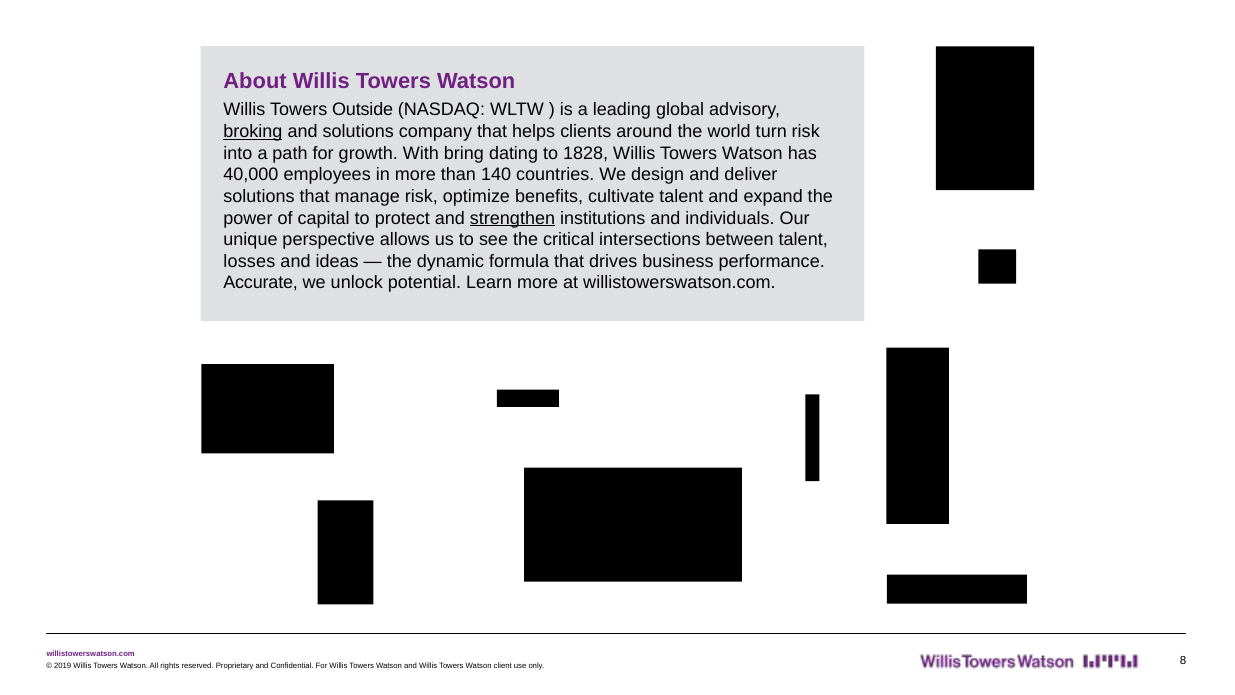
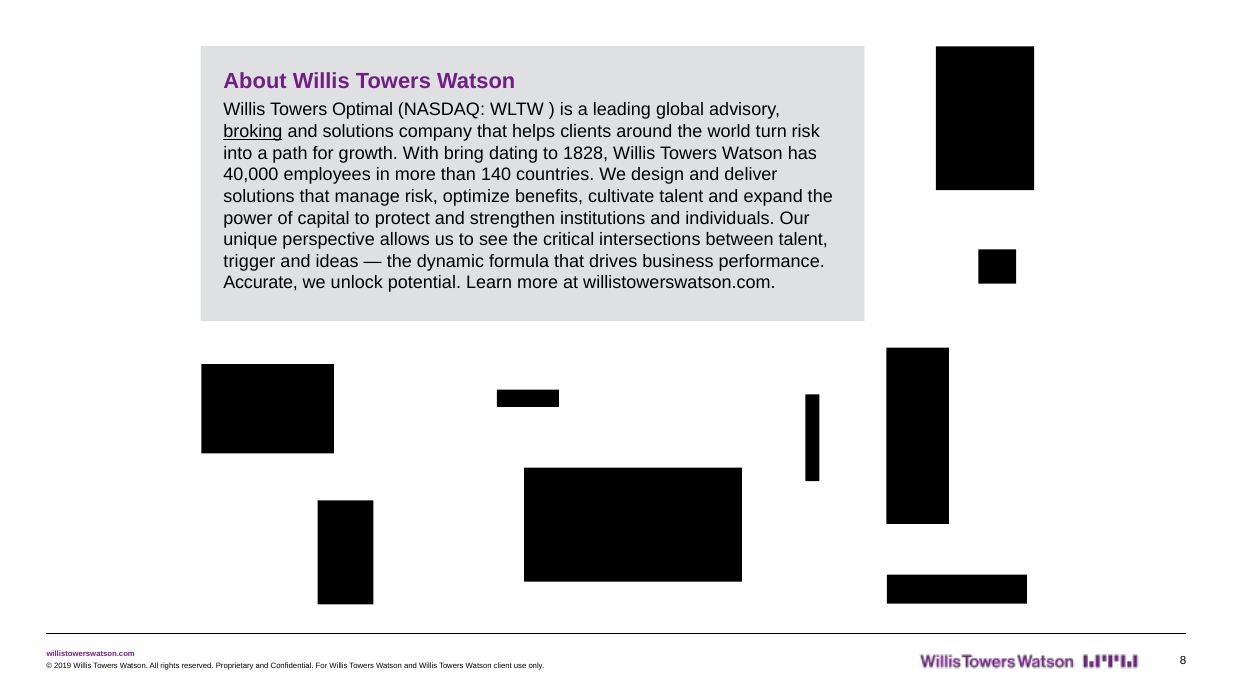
Outside: Outside -> Optimal (363, 110)
strengthen underline: present -> none (512, 218)
losses: losses -> trigger (249, 261)
